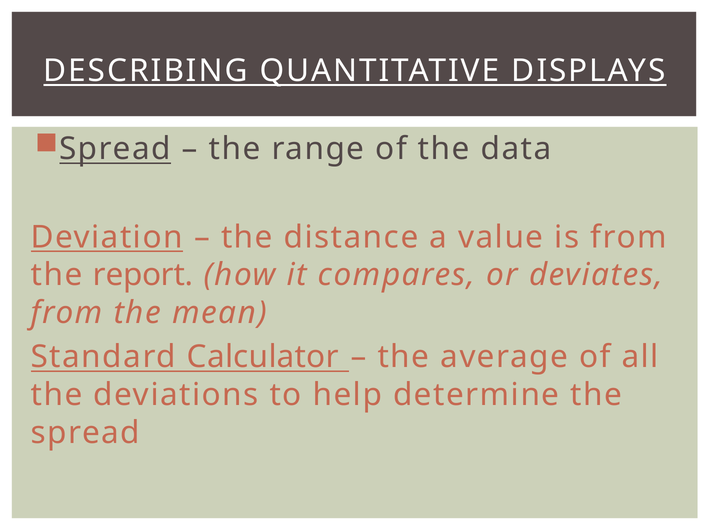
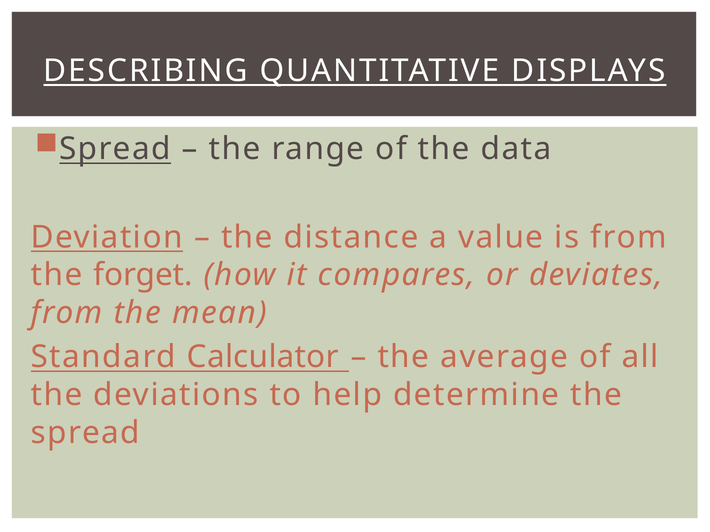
report: report -> forget (143, 275)
